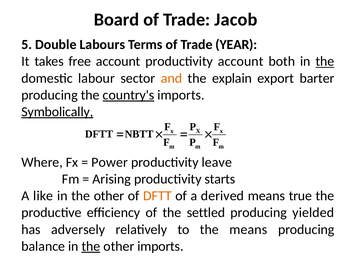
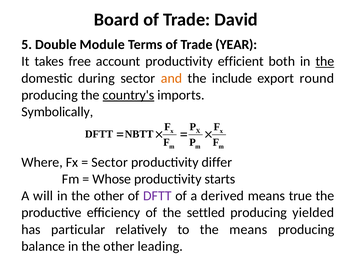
Jacob: Jacob -> David (236, 20)
Labours: Labours -> Module (102, 45)
productivity account: account -> efficient (241, 61)
labour: labour -> during (97, 78)
explain: explain -> include (232, 78)
barter: barter -> round (317, 78)
Symbolically underline: present -> none (57, 112)
Power: Power -> Sector (110, 162)
leave: leave -> differ (217, 162)
Arising: Arising -> Whose (112, 179)
like: like -> will (43, 196)
DFTT colour: orange -> purple (157, 196)
adversely: adversely -> particular (78, 229)
the underline: present -> none (91, 246)
other imports: imports -> leading (160, 246)
